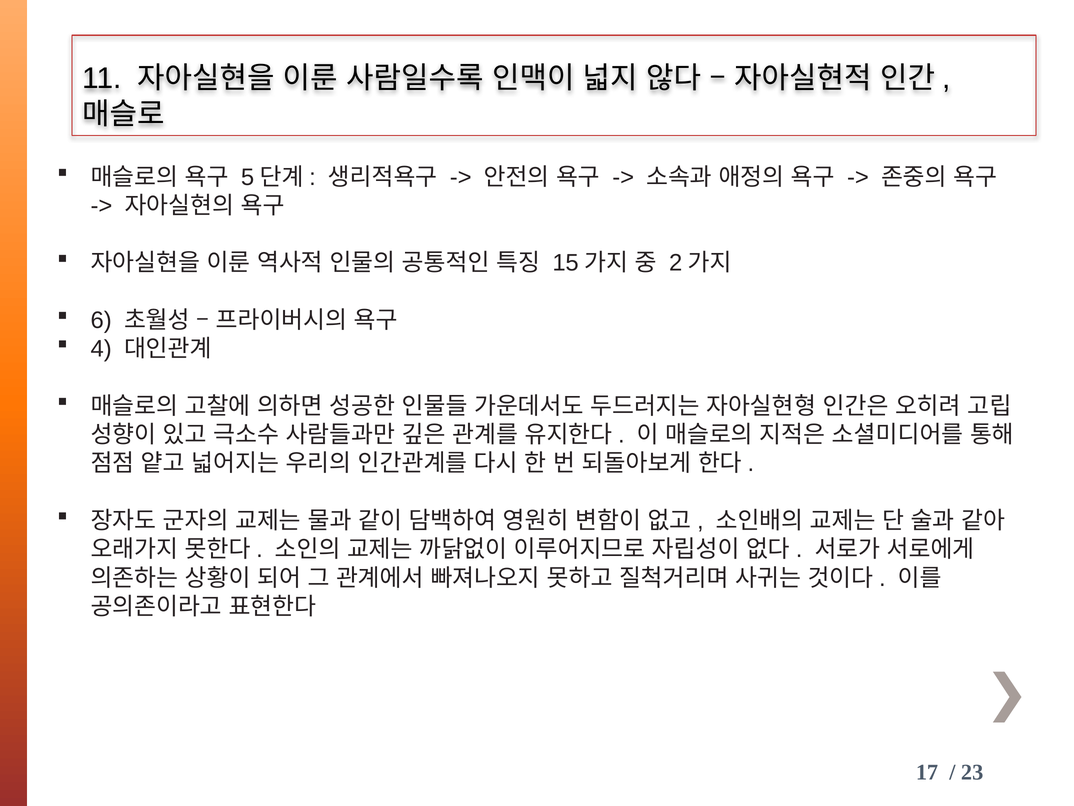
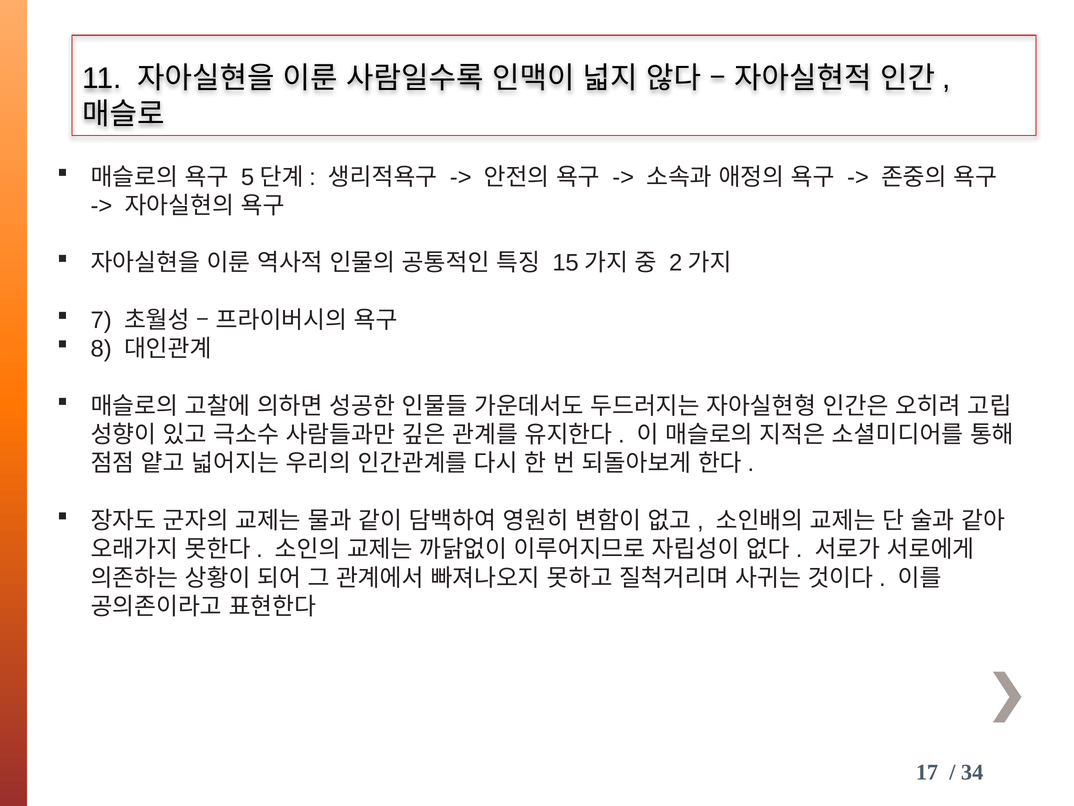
6: 6 -> 7 (101, 320)
4: 4 -> 8 (101, 349)
23: 23 -> 34 (972, 772)
